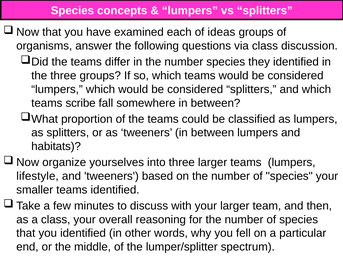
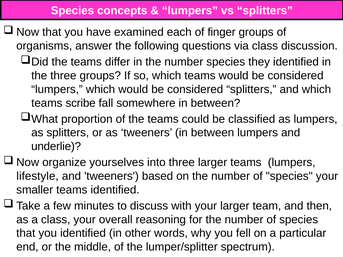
ideas: ideas -> finger (222, 32)
habitats: habitats -> underlie (56, 147)
